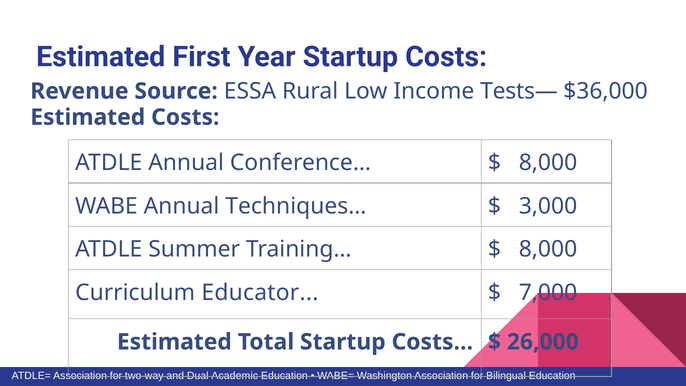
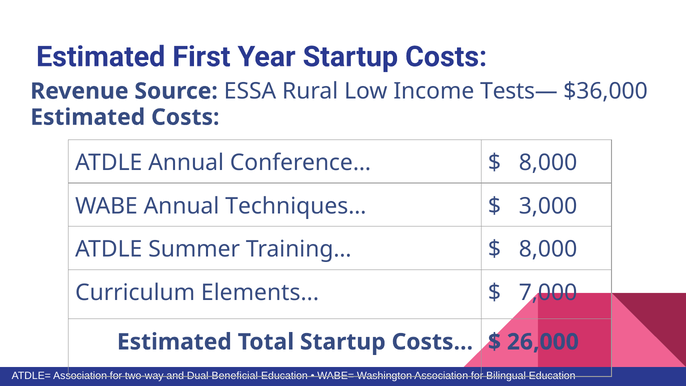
Educator: Educator -> Elements (260, 293)
Academic: Academic -> Beneficial (235, 376)
